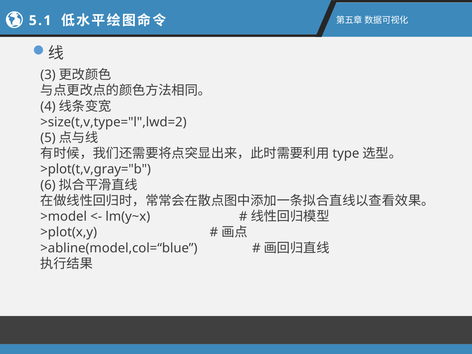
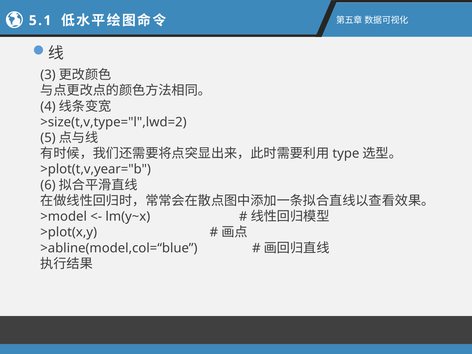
>plot(t,v,gray="b: >plot(t,v,gray="b -> >plot(t,v,year="b (96, 169)
